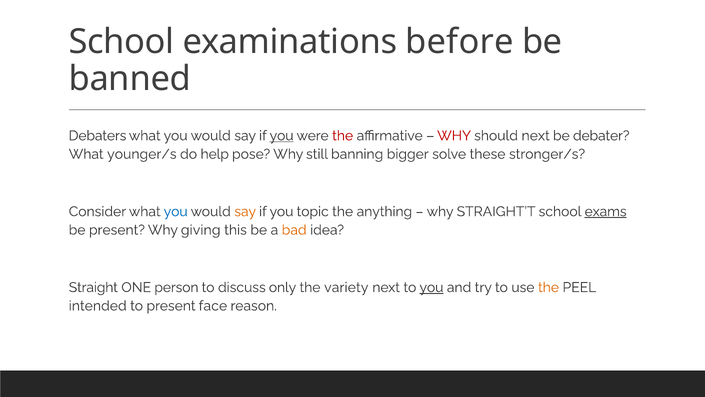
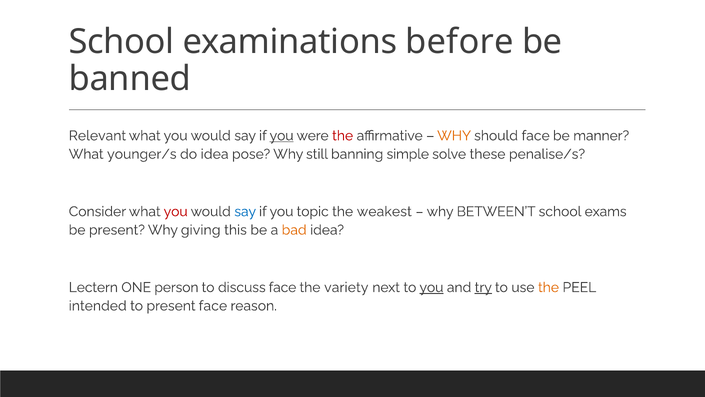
Debaters: Debaters -> Relevant (97, 136)
WHY colour: red -> orange (454, 136)
should next: next -> face (536, 136)
debater: debater -> manner (601, 136)
do help: help -> idea (215, 154)
bigger: bigger -> simple (408, 154)
stronger/s: stronger/s -> penalise/s (547, 154)
you colour: blue -> red (176, 211)
say colour: orange -> blue (245, 211)
anything: anything -> weakest (384, 211)
STRAIGHT’T: STRAIGHT’T -> BETWEEN’T (496, 211)
exams underline: present -> none (606, 211)
Straight: Straight -> Lectern (93, 287)
discuss only: only -> face (283, 287)
try underline: none -> present (483, 287)
